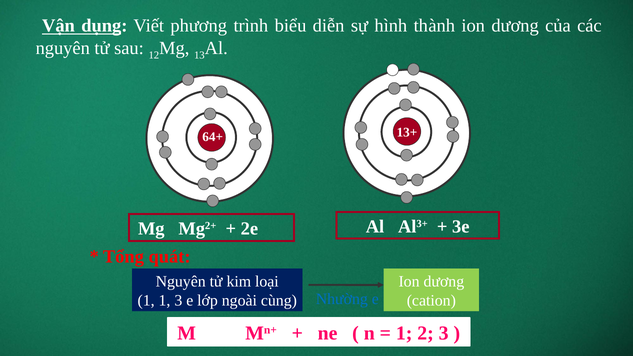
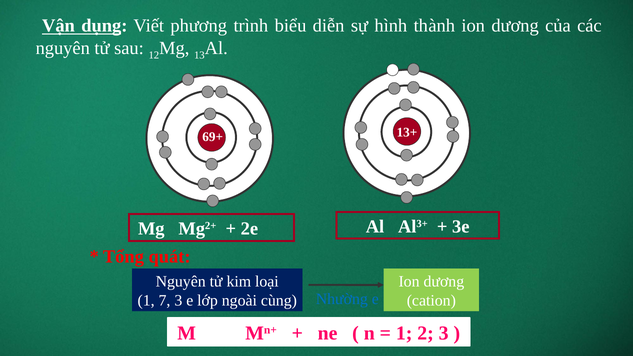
64+: 64+ -> 69+ (213, 137)
1 1: 1 -> 7 (165, 300)
